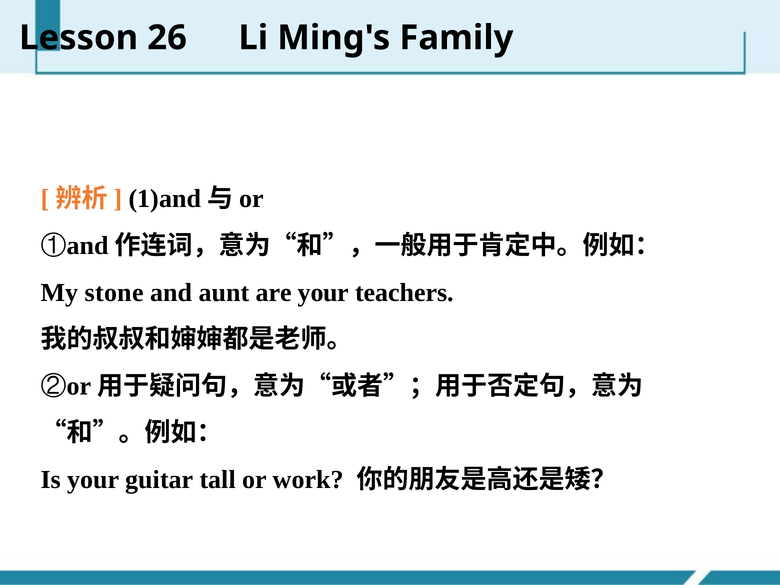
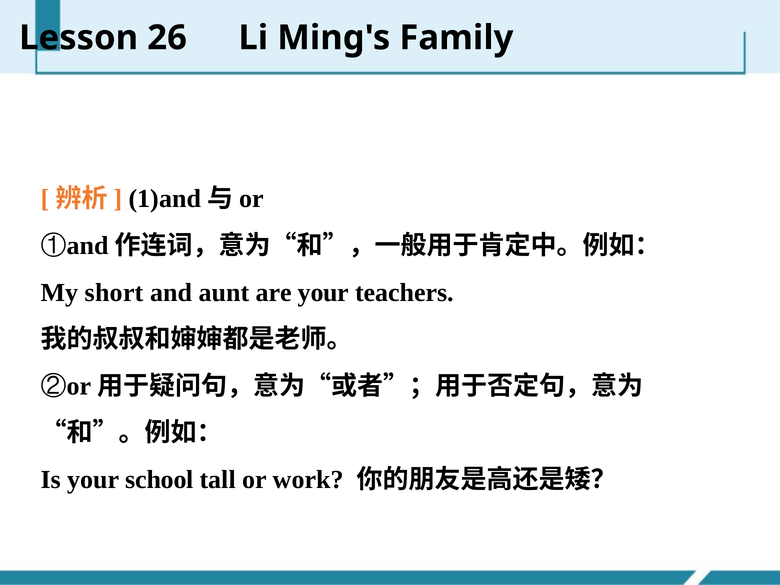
stone: stone -> short (114, 292)
guitar: guitar -> school (159, 480)
